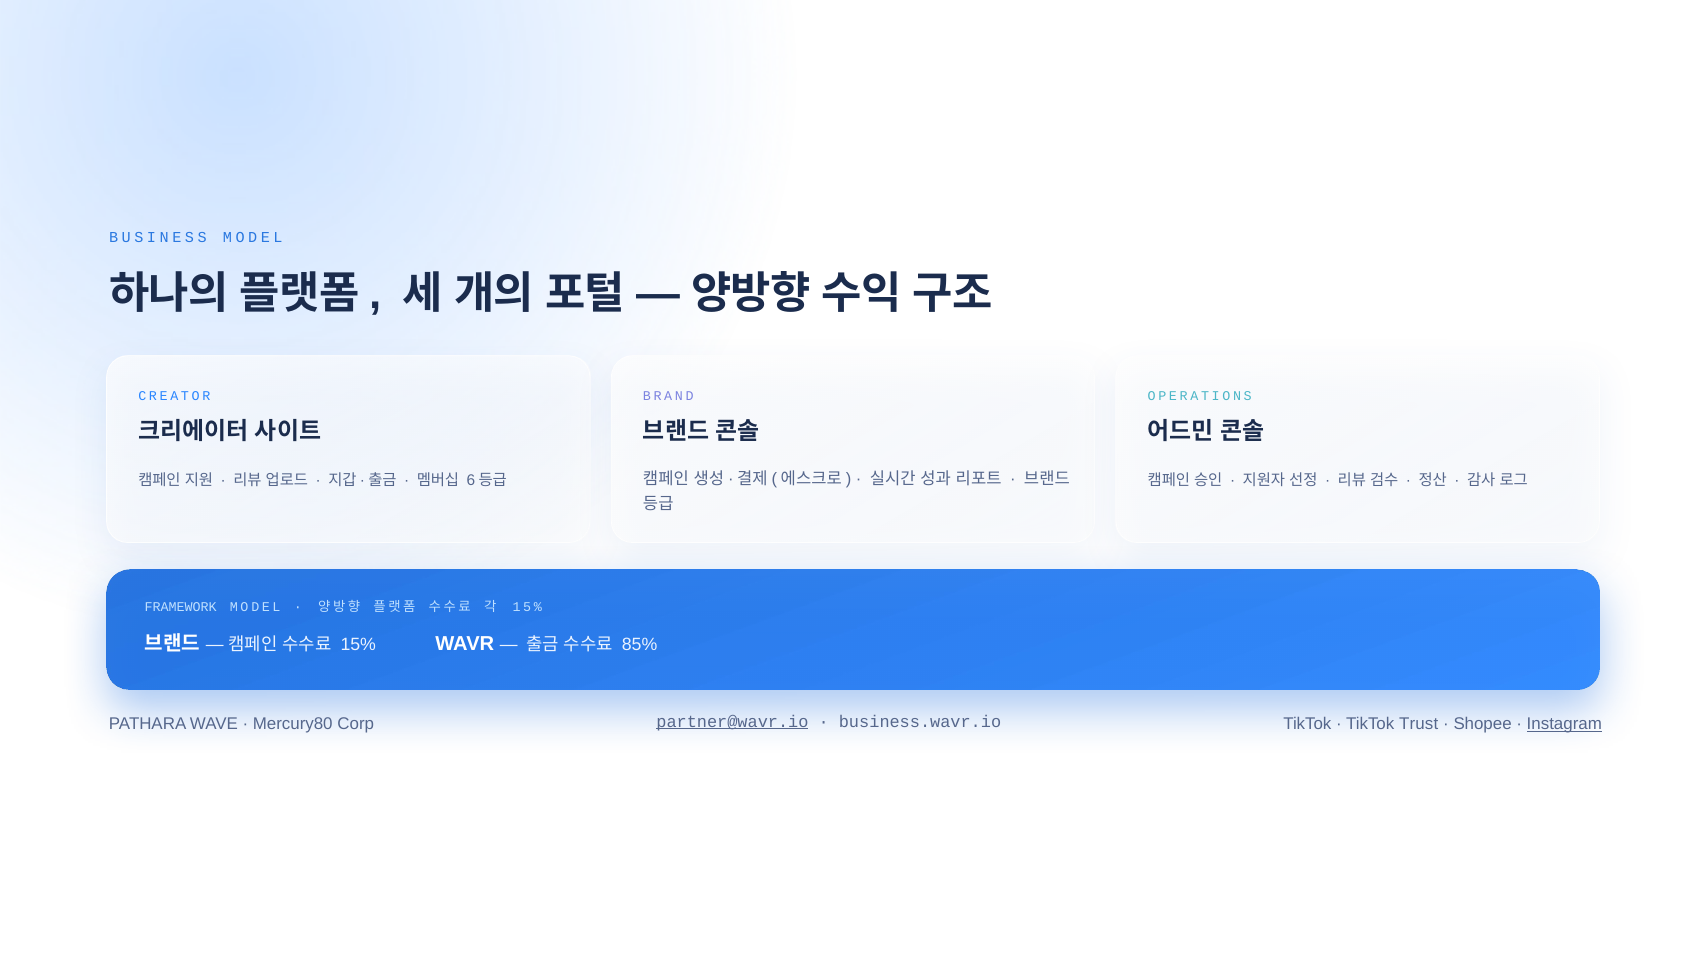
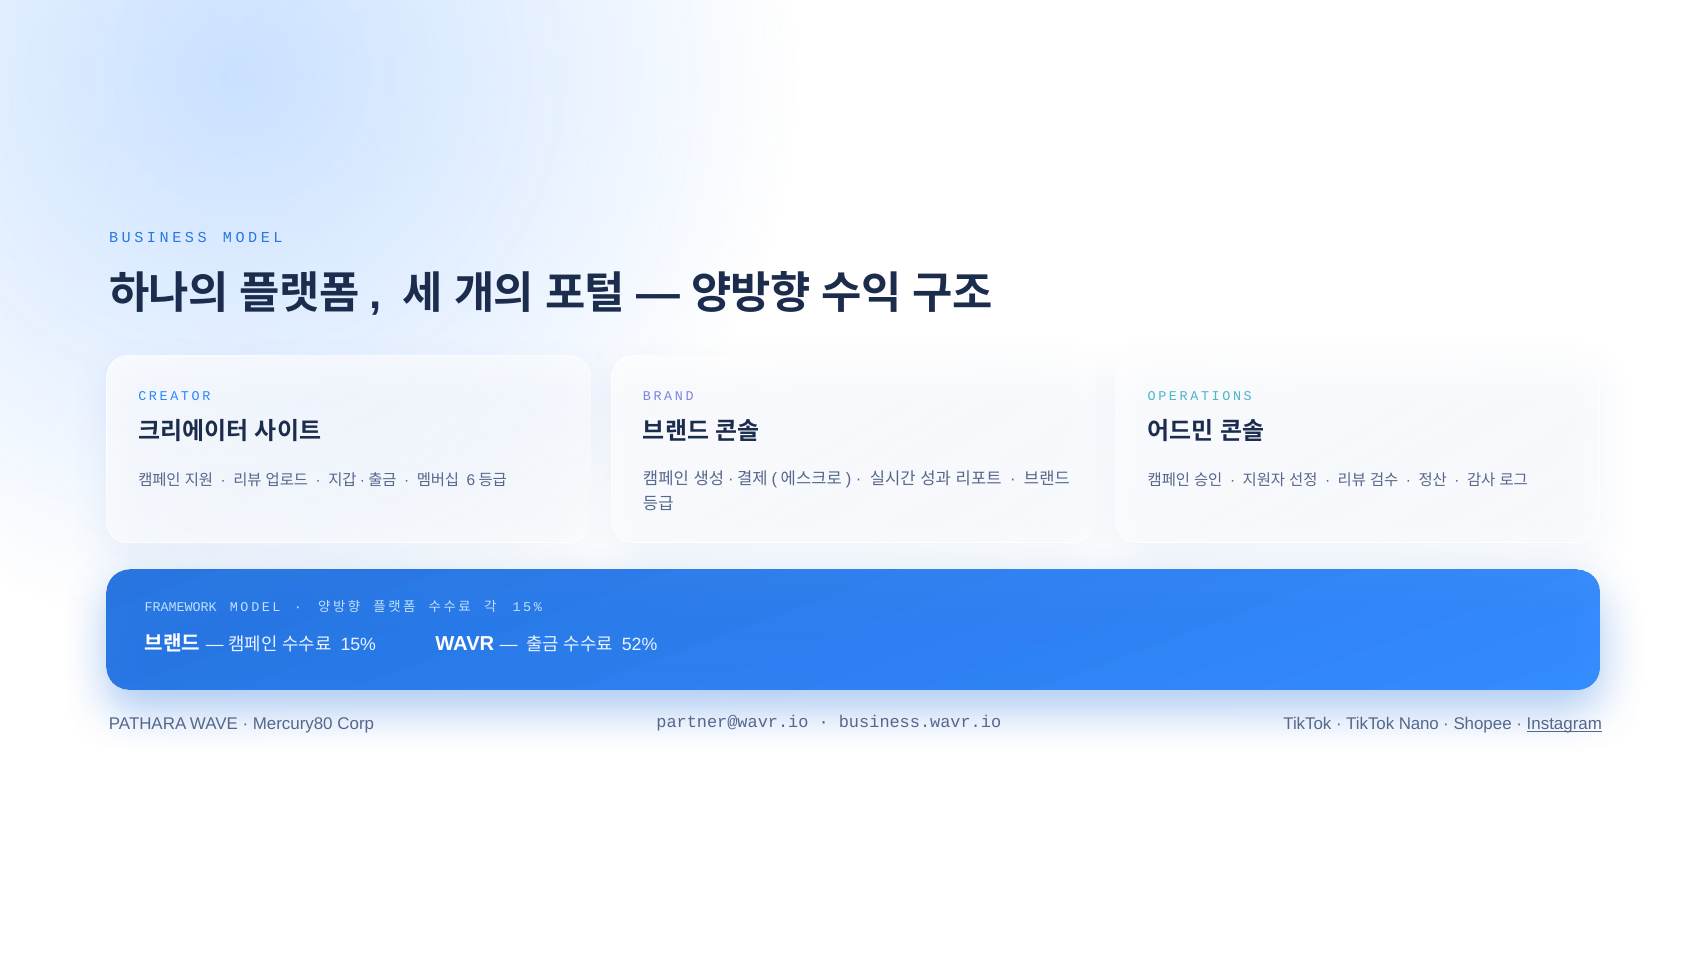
85%: 85% -> 52% (640, 644)
partner@wavr.io underline: present -> none (732, 721)
Trust: Trust -> Nano (1419, 724)
